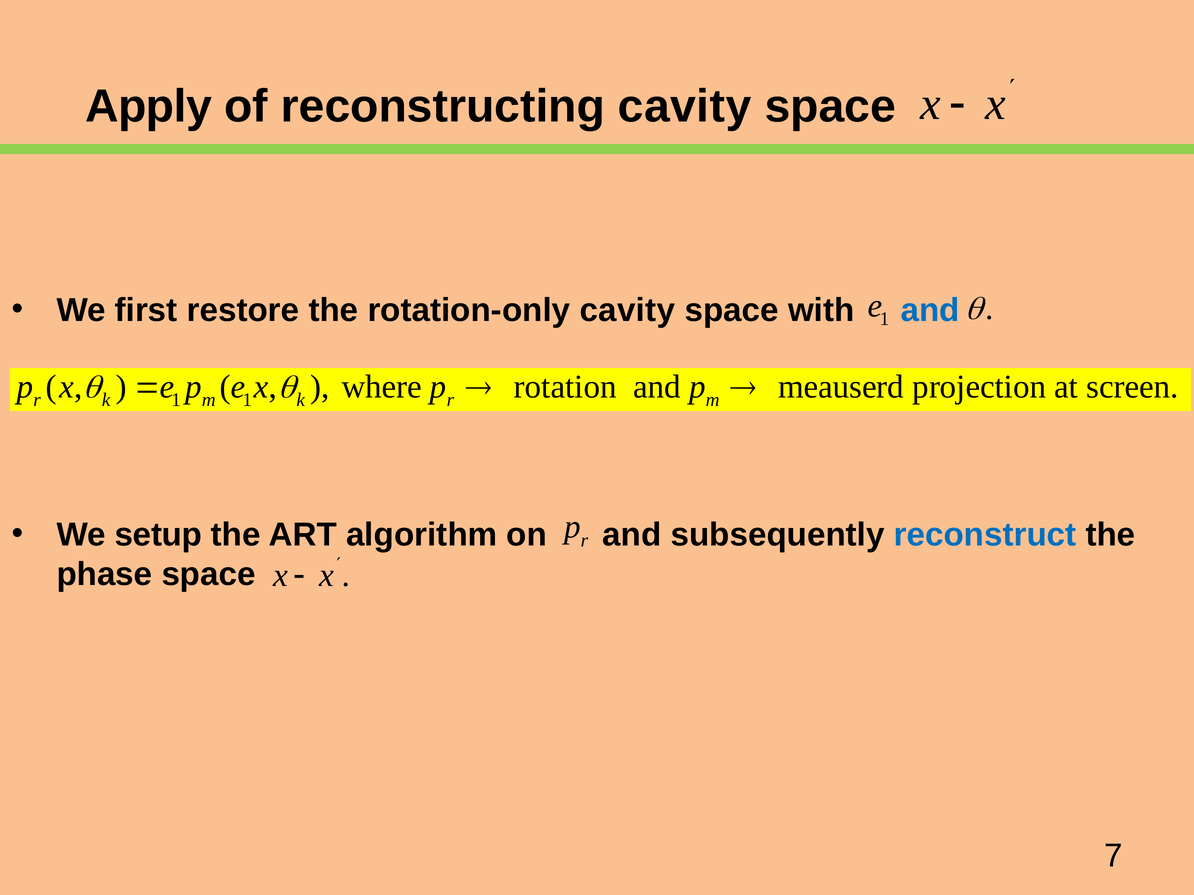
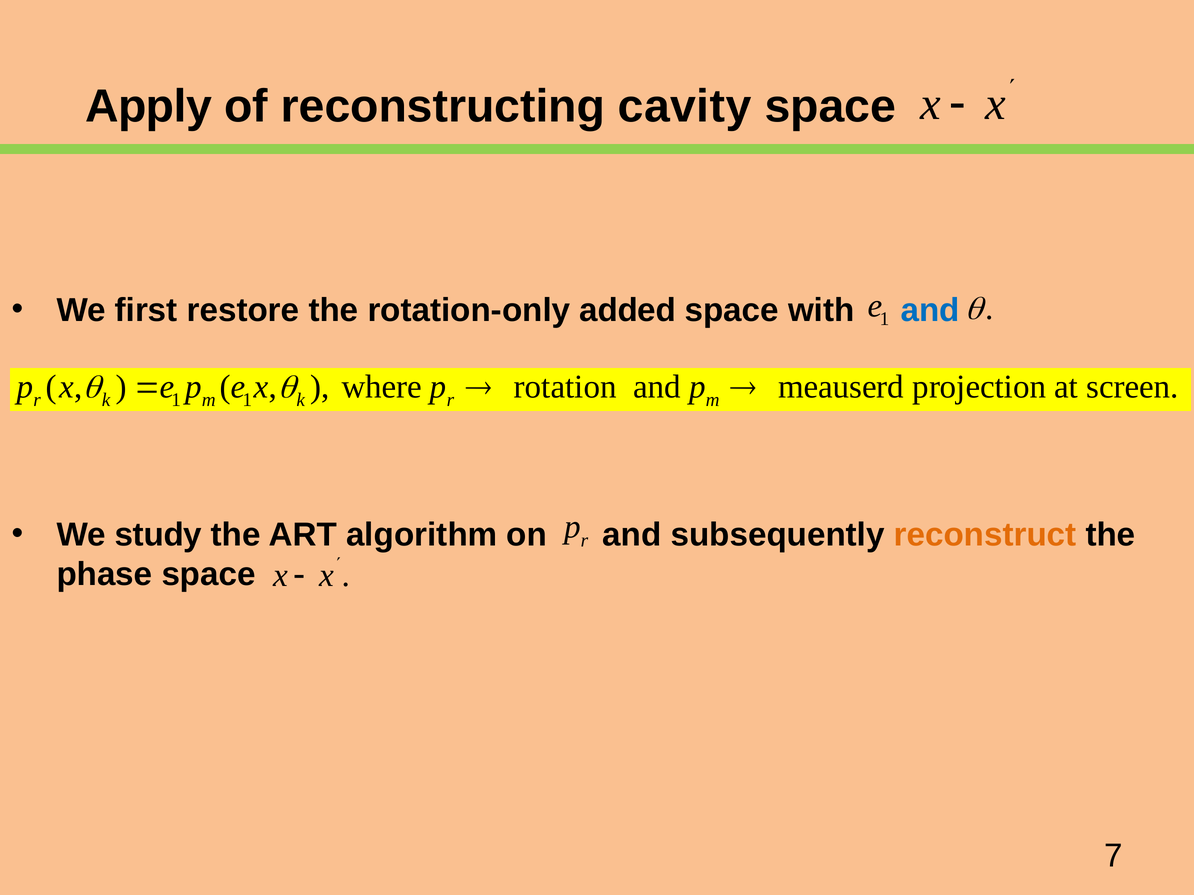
rotation-only cavity: cavity -> added (628, 310)
setup: setup -> study (158, 535)
reconstruct colour: blue -> orange (985, 535)
